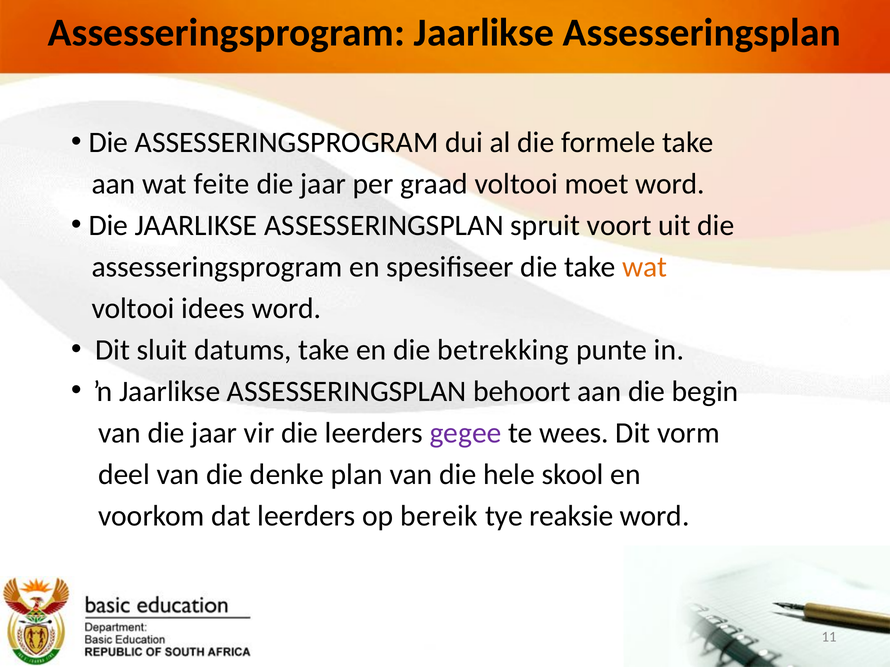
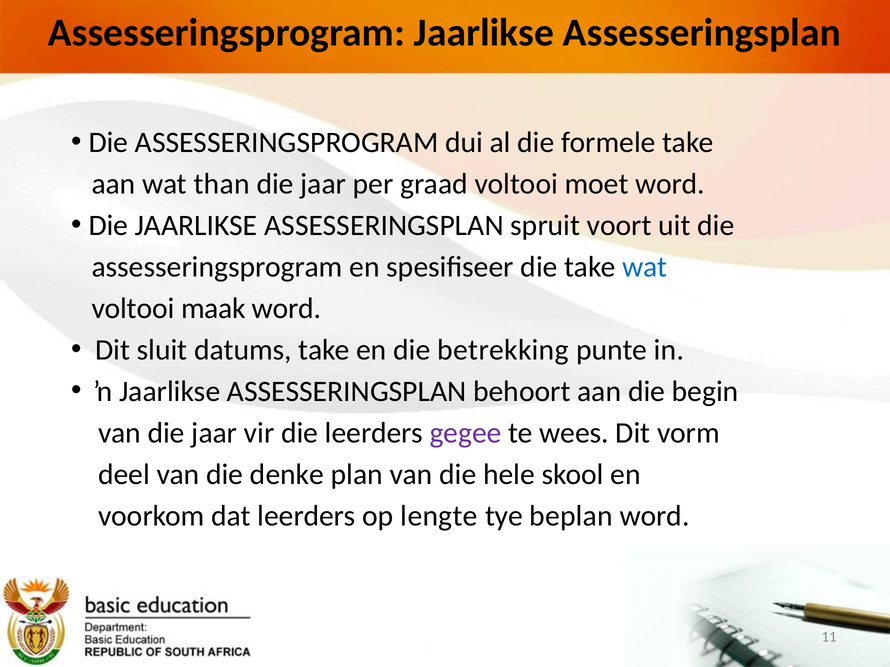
feite: feite -> than (222, 184)
wat colour: orange -> blue (645, 267)
idees: idees -> maak (213, 309)
bereik: bereik -> lengte (439, 516)
reaksie: reaksie -> beplan (571, 516)
